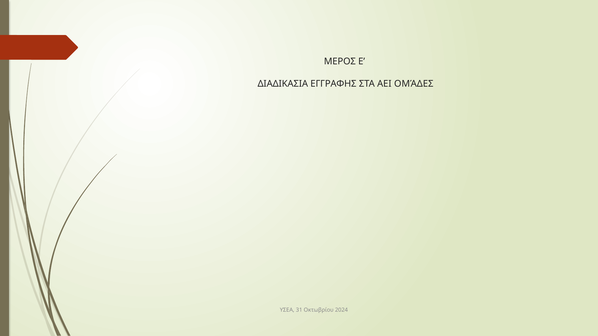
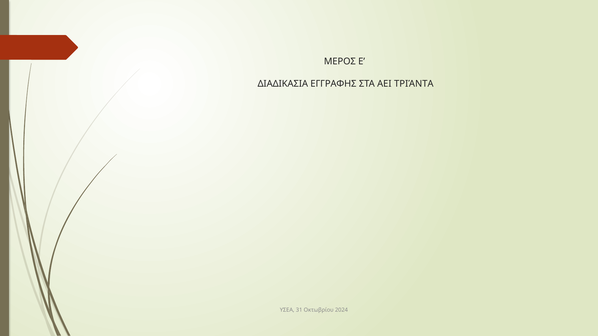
ΟΜΆΔΕΣ: ΟΜΆΔΕΣ -> ΤΡΙΆΝΤΑ (414, 84)
